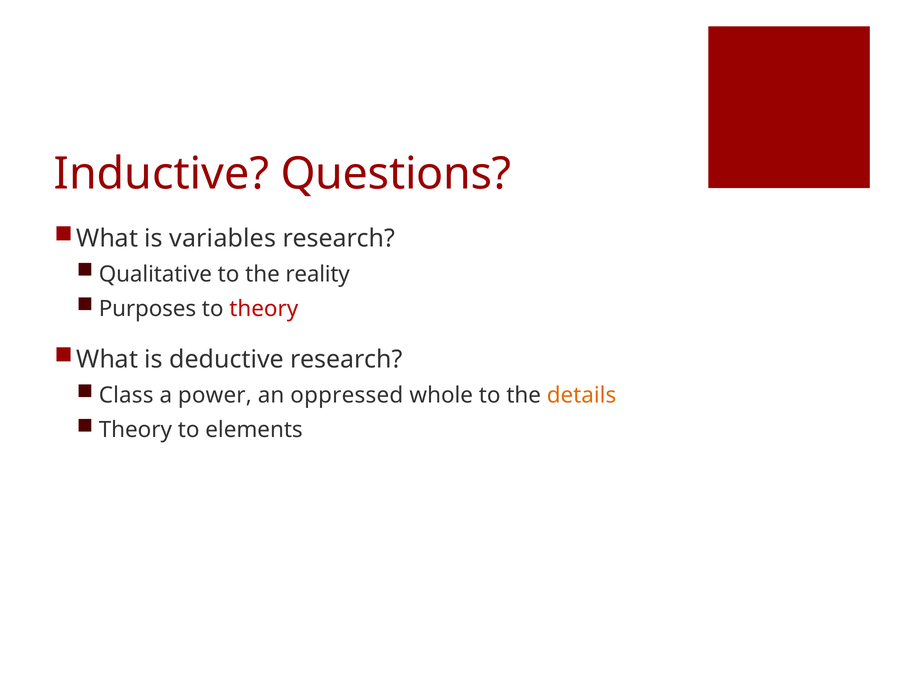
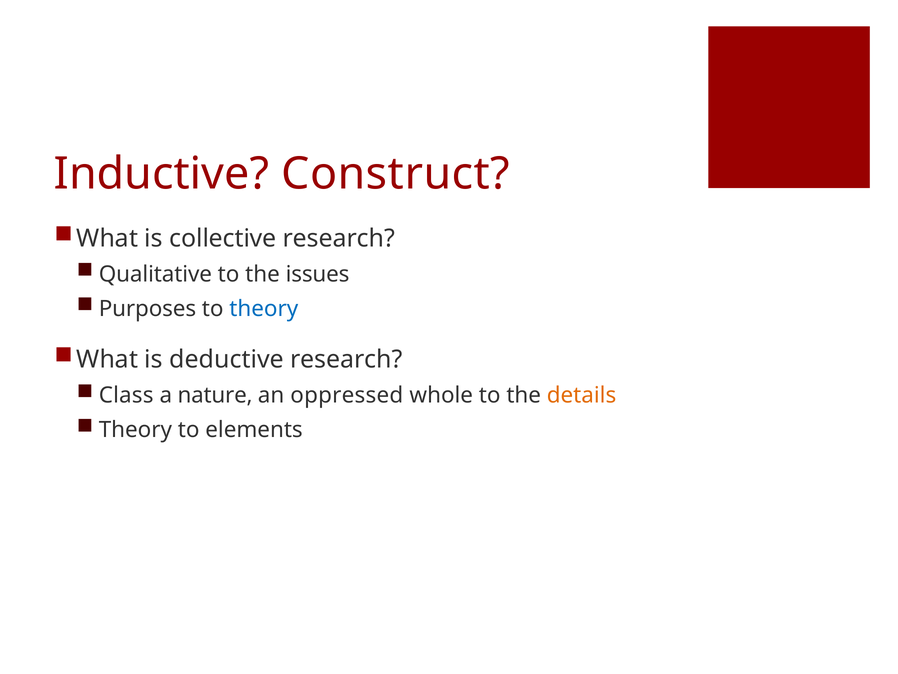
Questions: Questions -> Construct (396, 174)
variables: variables -> collective (223, 238)
reality: reality -> issues (318, 274)
theory colour: red -> blue (264, 308)
power: power -> nature (215, 395)
